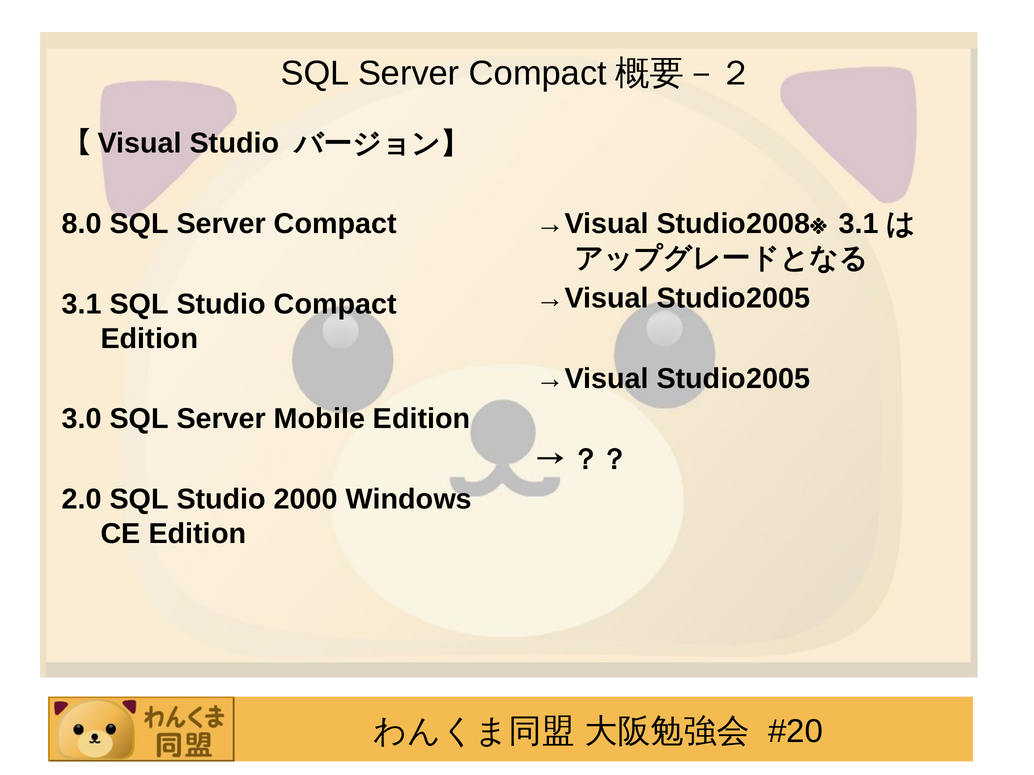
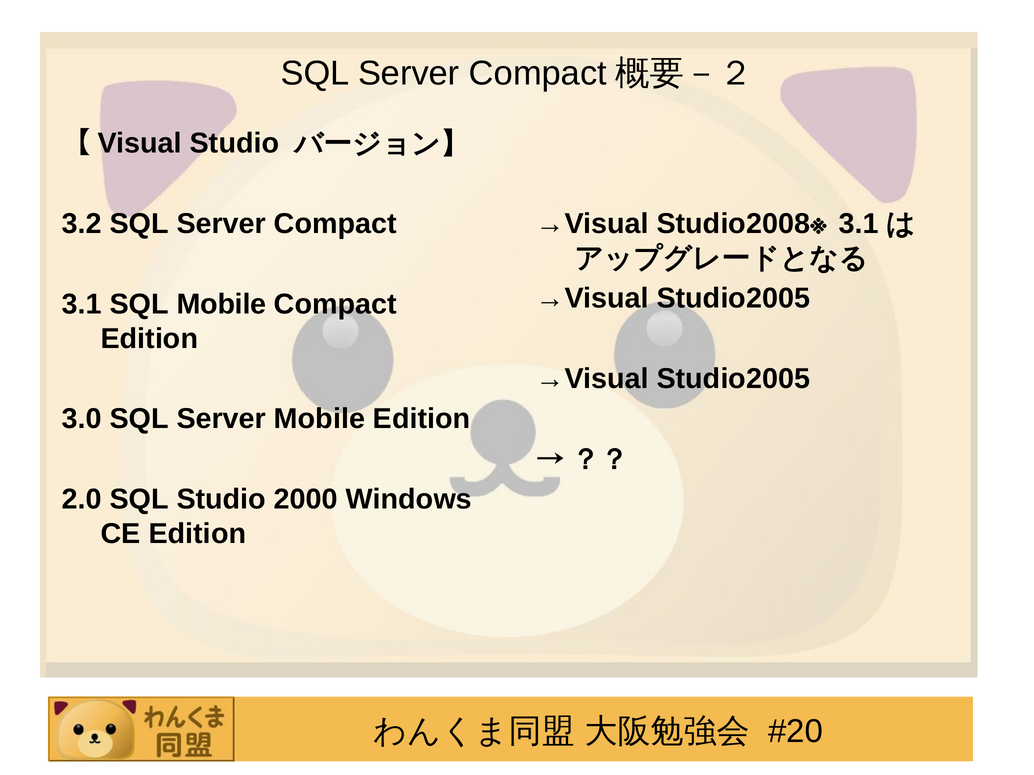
8.0: 8.0 -> 3.2 (82, 224)
3.1 SQL Studio: Studio -> Mobile (221, 304)
